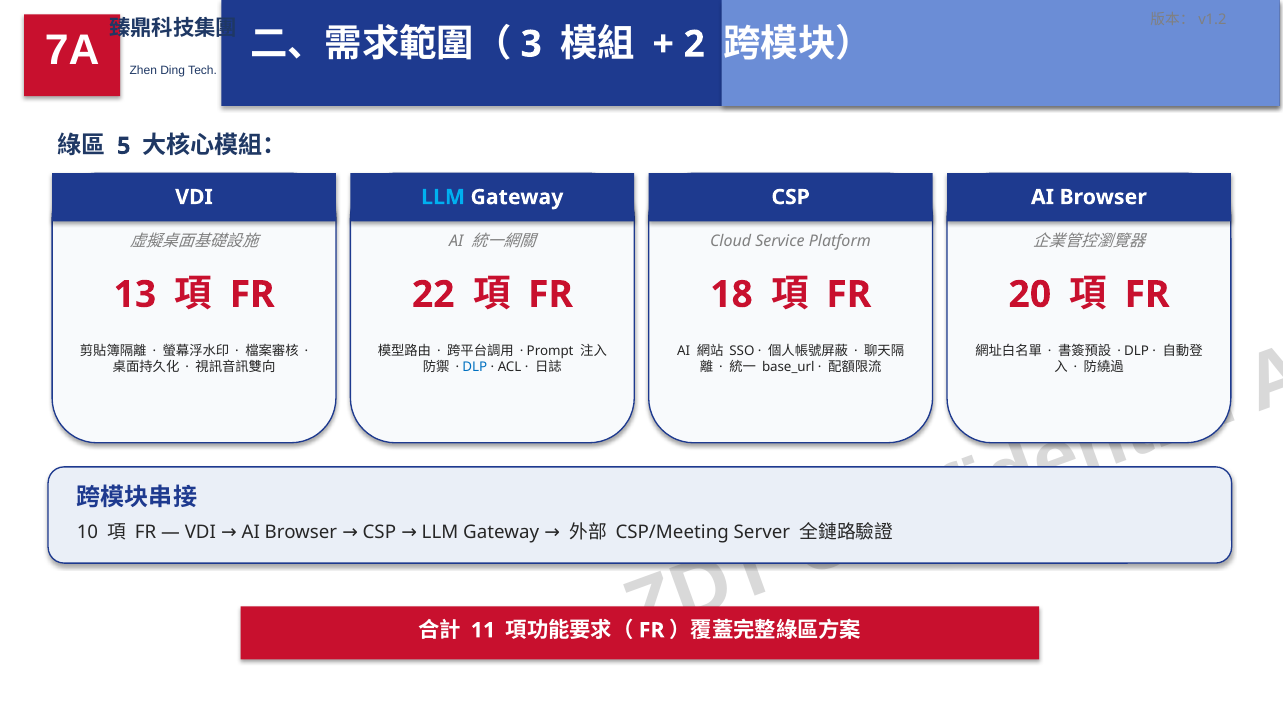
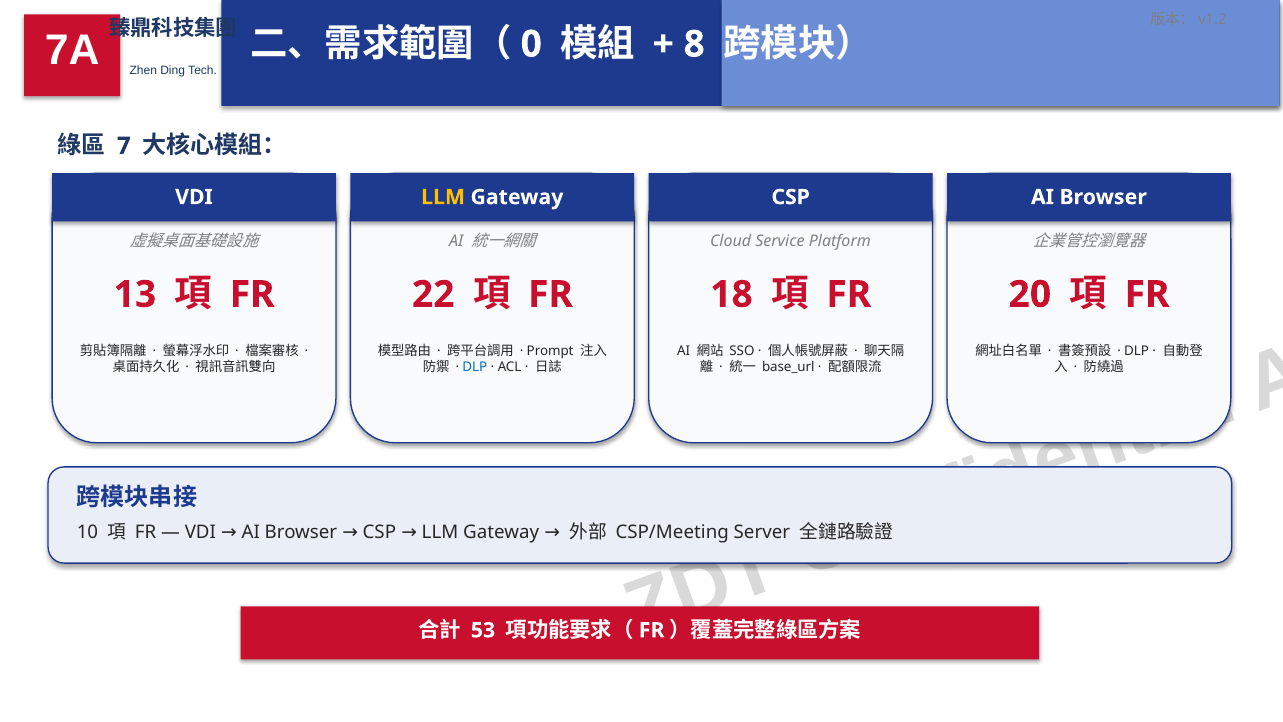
3: 3 -> 0 (531, 44)
2: 2 -> 8 (694, 44)
5: 5 -> 7 (124, 146)
LLM colour: light blue -> yellow (443, 197)
11: 11 -> 53 (483, 630)
